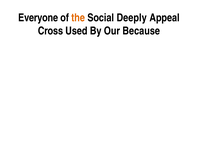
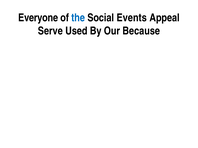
the colour: orange -> blue (78, 18)
Deeply: Deeply -> Events (132, 18)
Cross: Cross -> Serve (50, 31)
